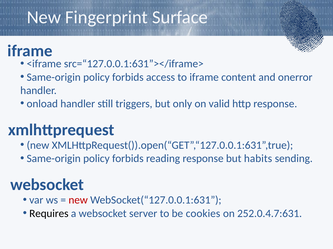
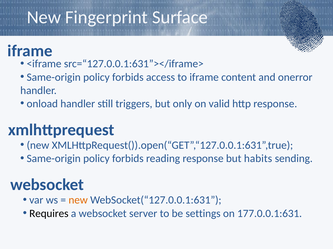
new colour: red -> orange (78, 201)
cookies: cookies -> settings (203, 214)
252.0.4.7:631: 252.0.4.7:631 -> 177.0.0.1:631 (270, 214)
